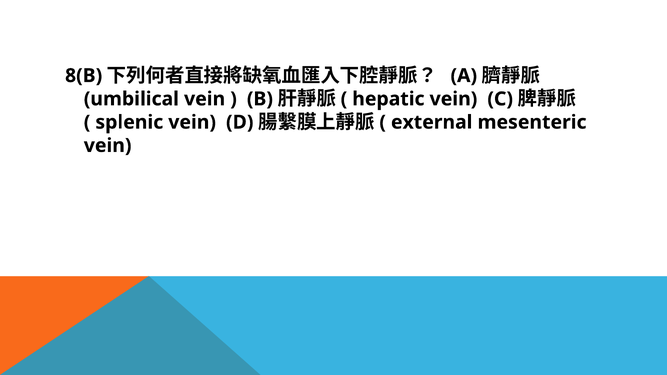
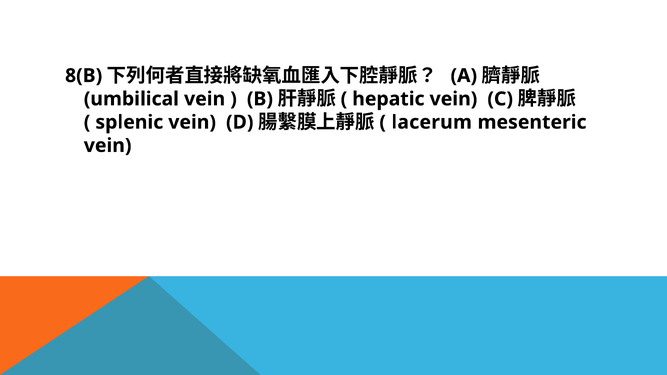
external: external -> lacerum (432, 122)
